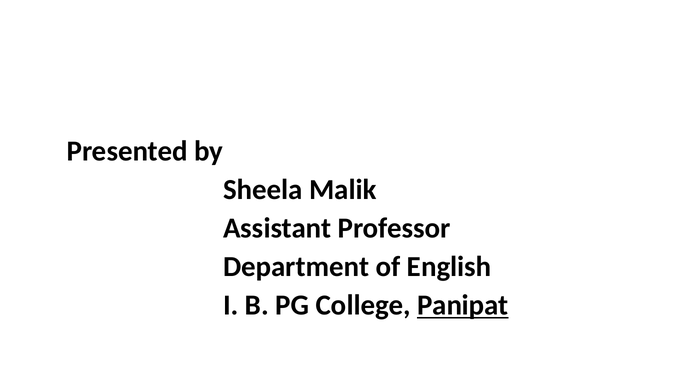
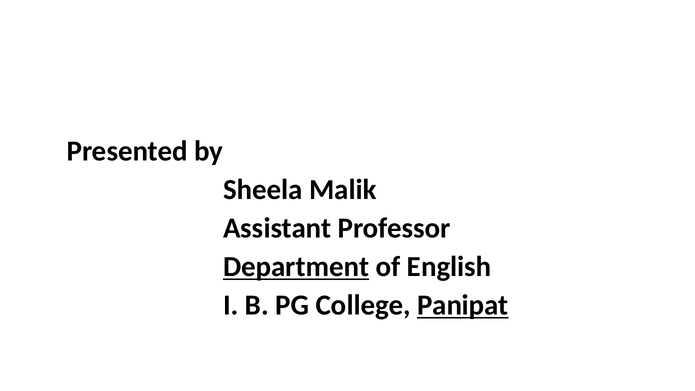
Department underline: none -> present (296, 267)
